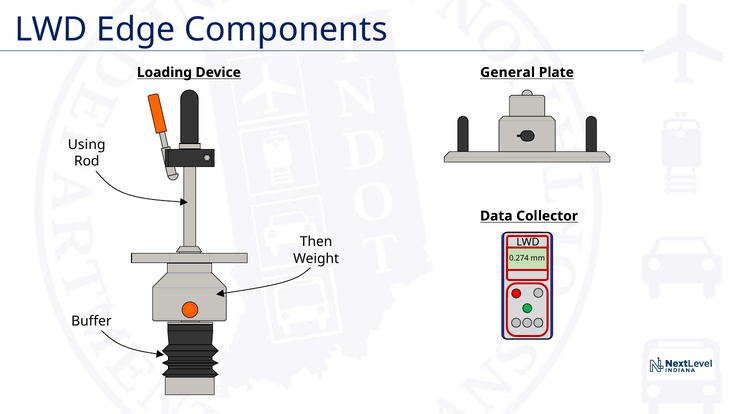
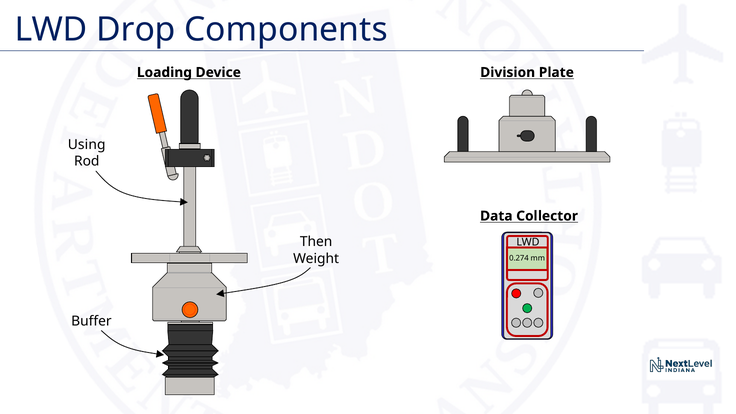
Edge: Edge -> Drop (136, 29)
General: General -> Division (508, 72)
